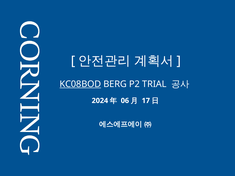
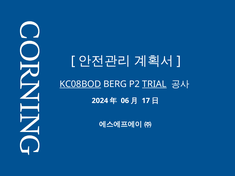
TRIAL underline: none -> present (154, 84)
